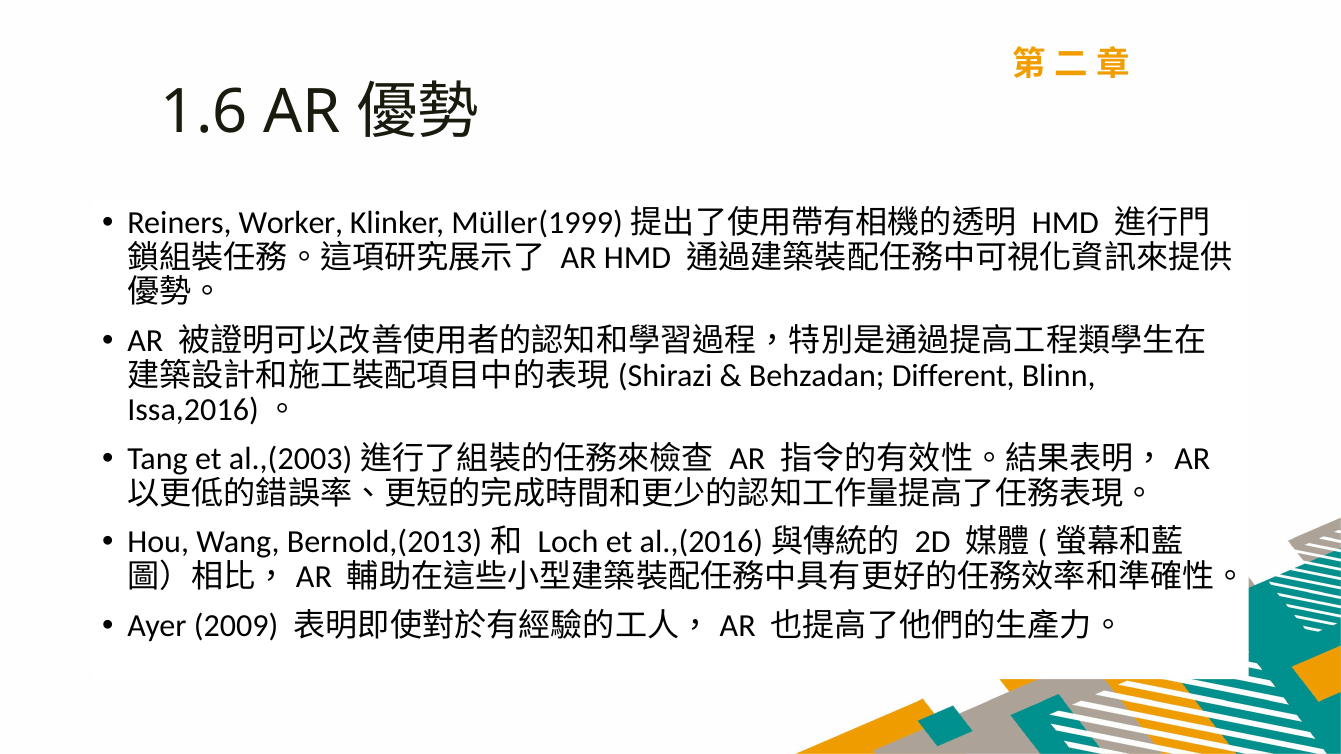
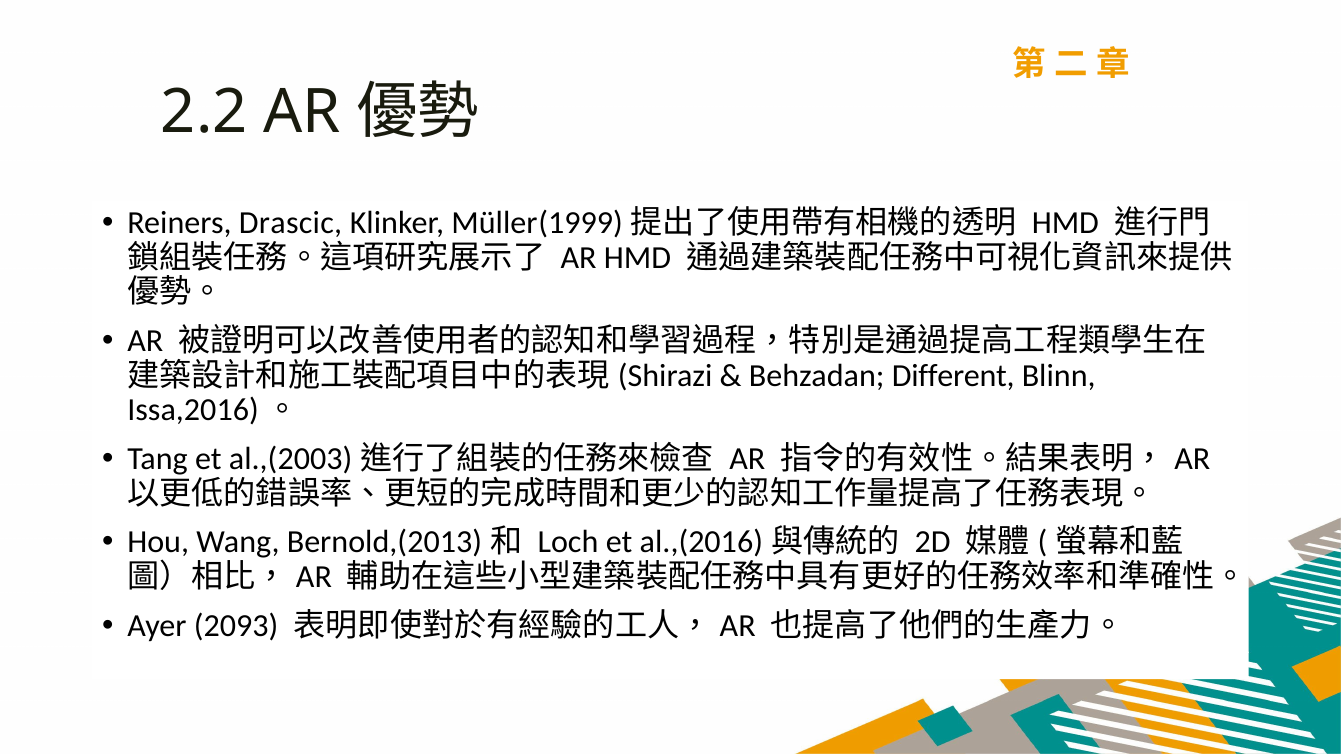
1.6: 1.6 -> 2.2 (204, 113)
Worker: Worker -> Drascic (291, 223)
2009: 2009 -> 2093 (236, 626)
